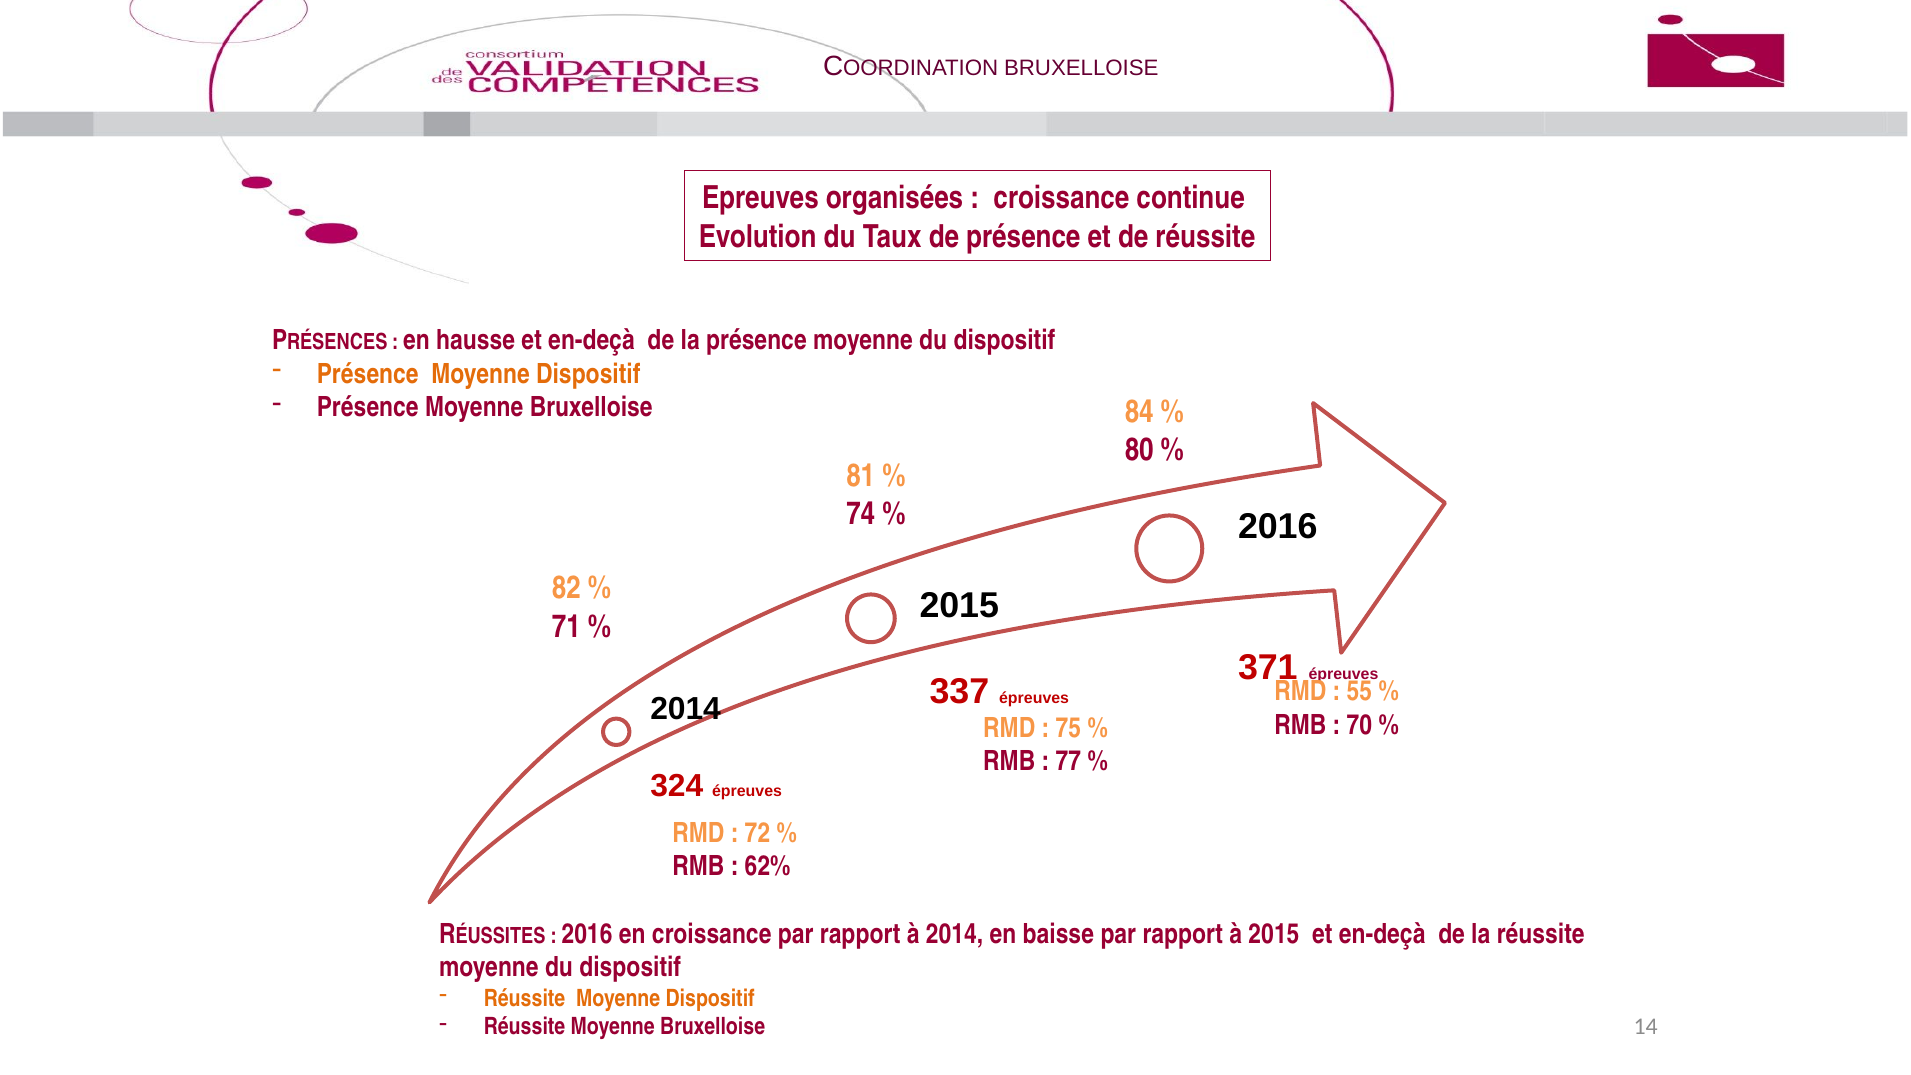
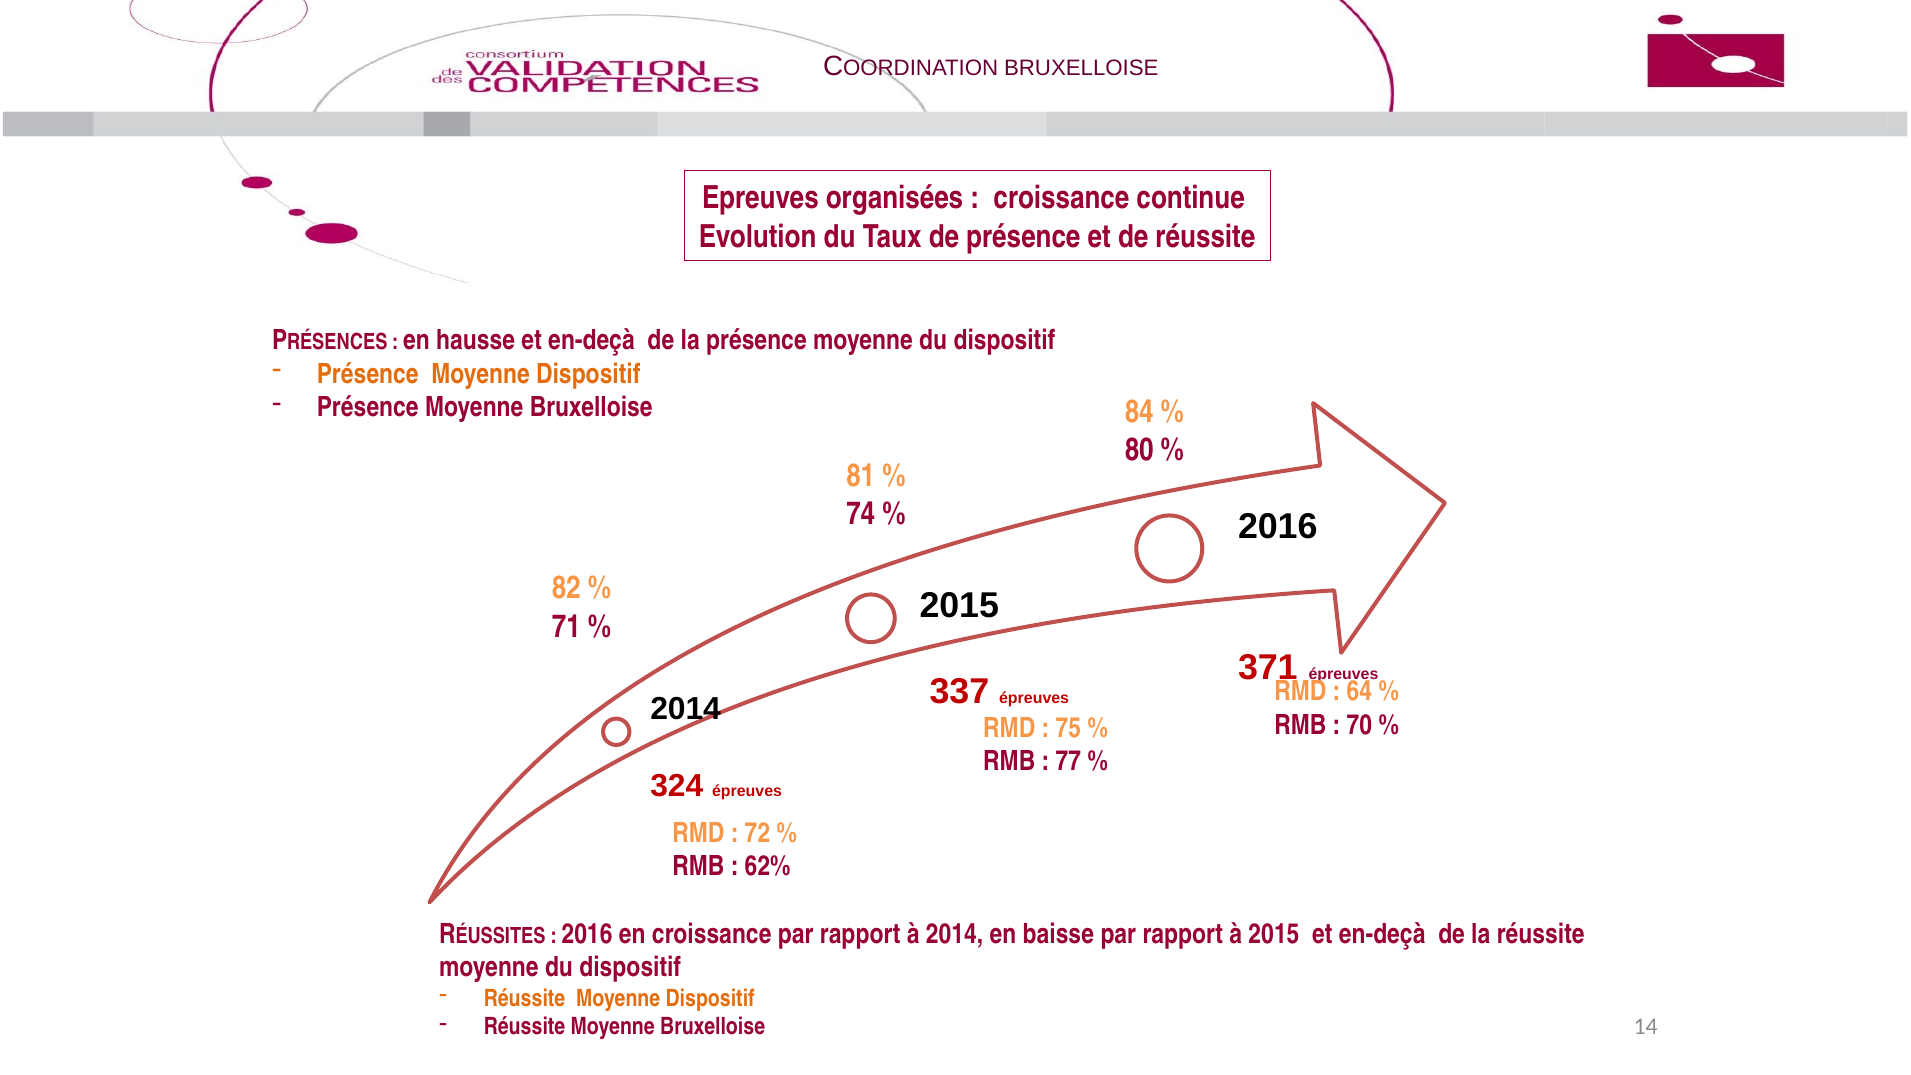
55: 55 -> 64 (1359, 691)
